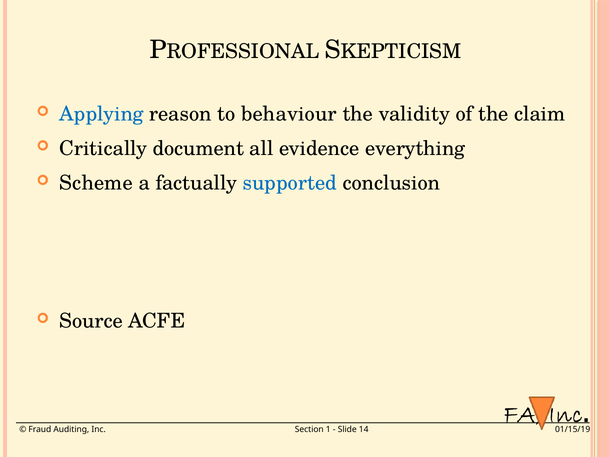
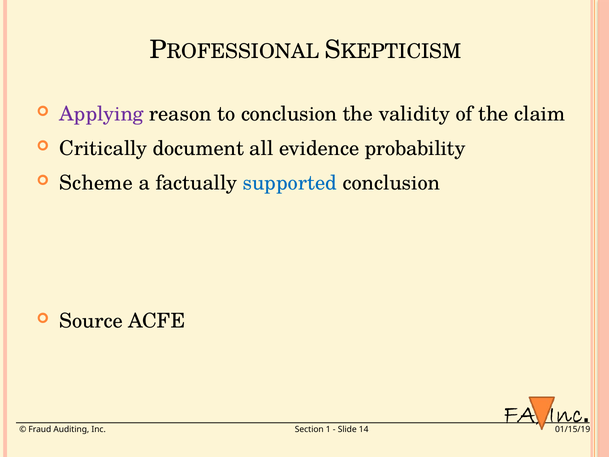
Applying colour: blue -> purple (102, 114)
to behaviour: behaviour -> conclusion (289, 114)
everything: everything -> probability (415, 149)
